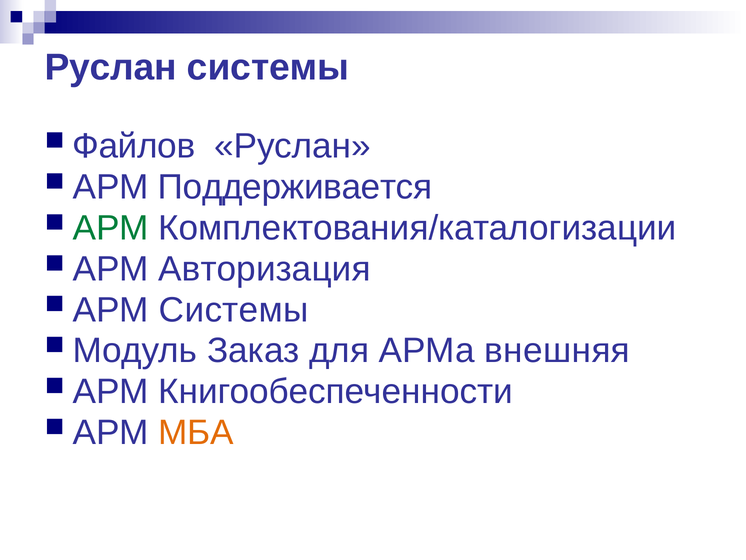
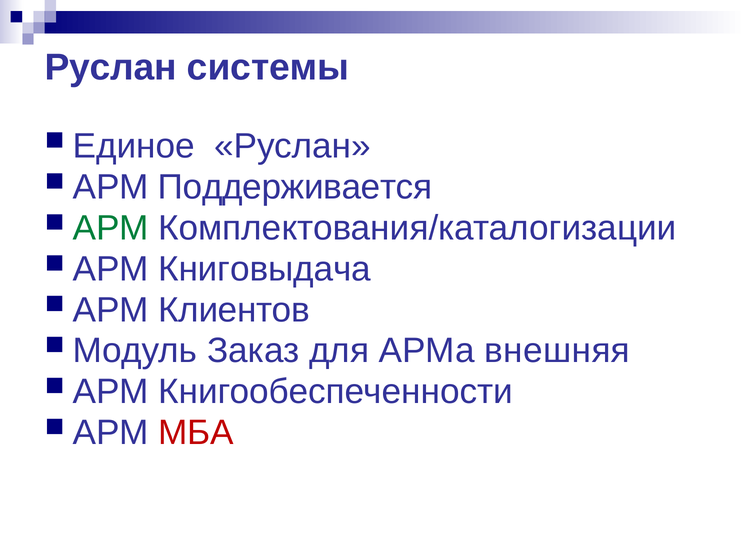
Файлов: Файлов -> Единое (134, 146)
Авторизация: Авторизация -> Книговыдача (265, 269)
АРМ Системы: Системы -> Клиентов (234, 310)
МБА colour: orange -> red (196, 432)
